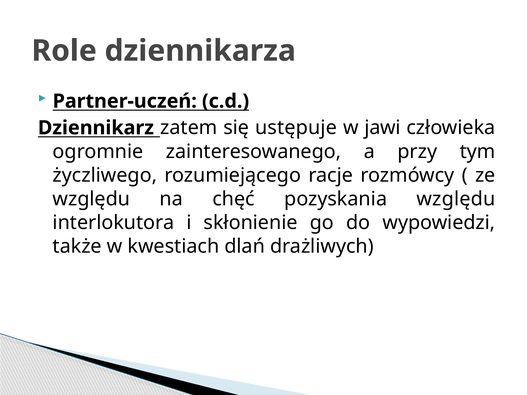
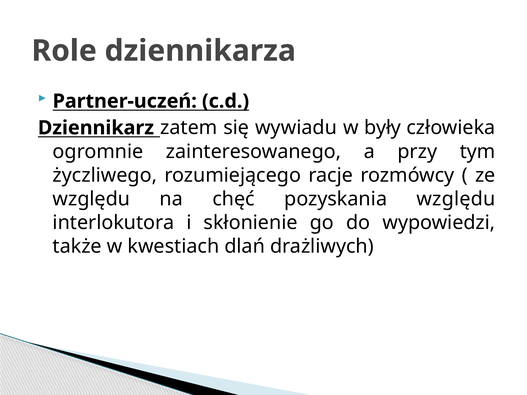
ustępuje: ustępuje -> wywiadu (296, 128)
jawi: jawi -> były (383, 128)
